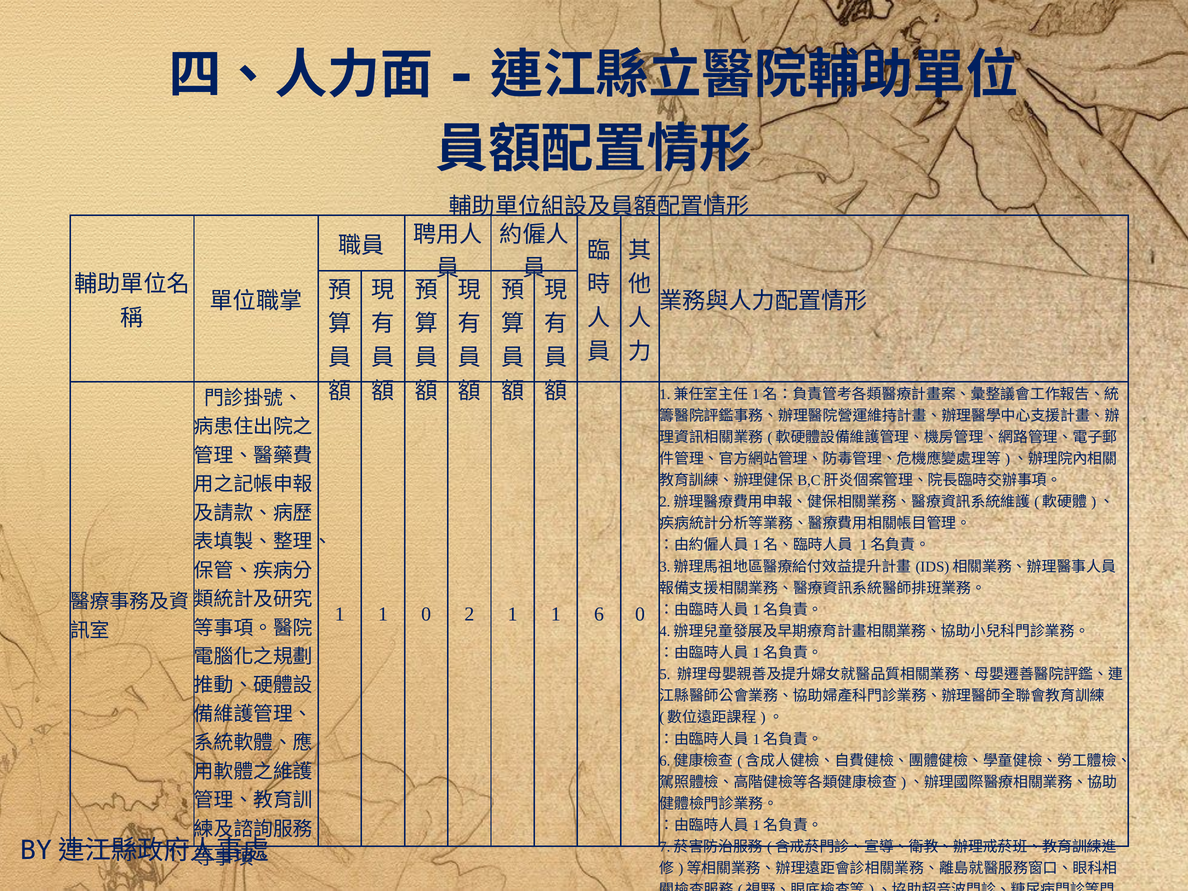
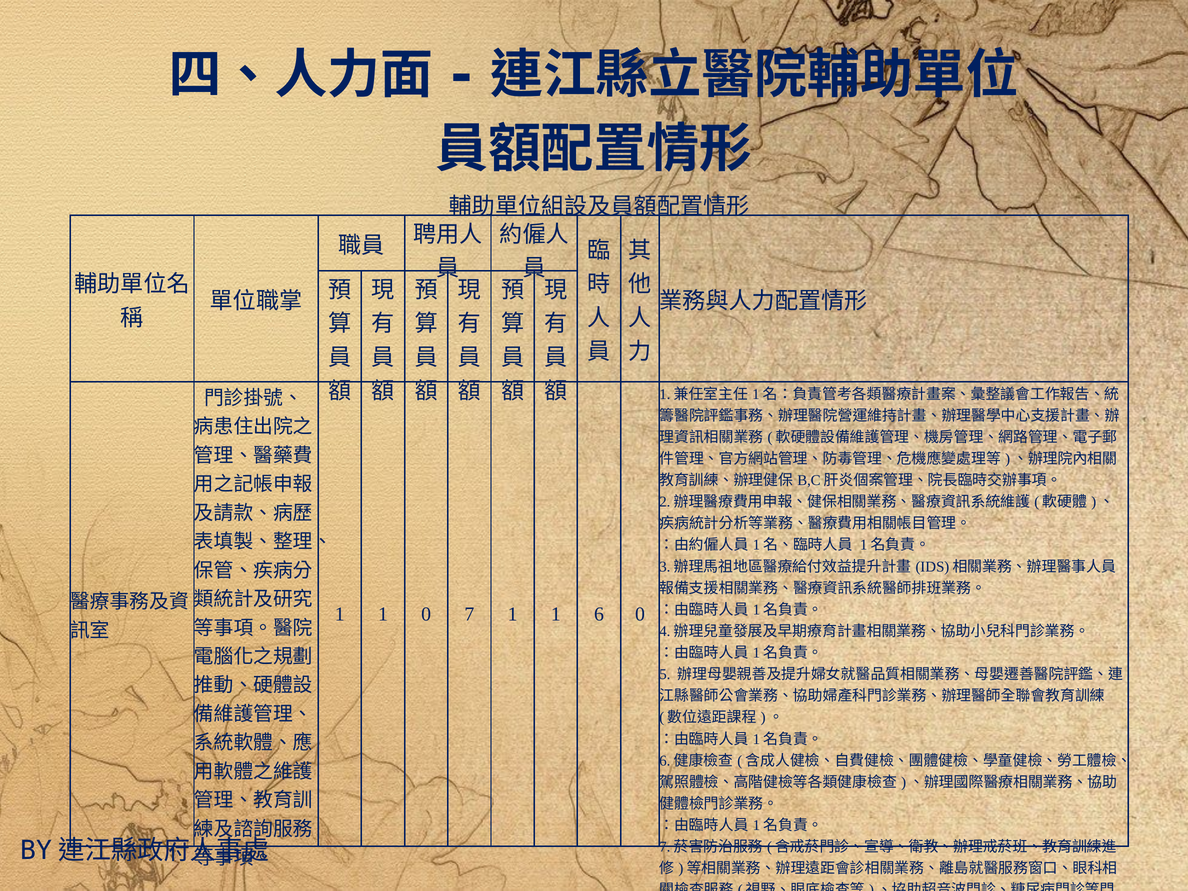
2: 2 -> 7 (469, 614)
